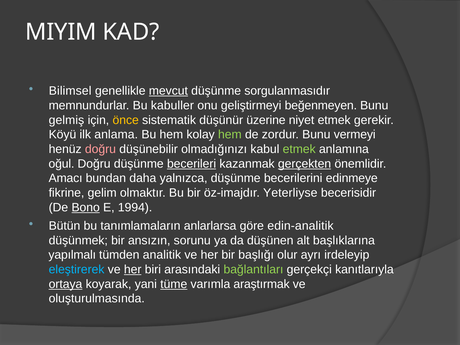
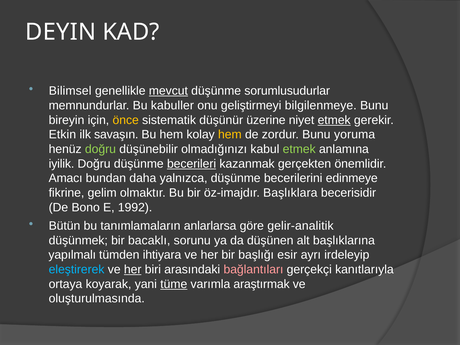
MIYIM: MIYIM -> DEYIN (61, 32)
sorgulanmasıdır: sorgulanmasıdır -> sorumlusudurlar (287, 91)
beğenmeyen: beğenmeyen -> bilgilenmeye (321, 105)
gelmiş: gelmiş -> bireyin (67, 120)
etmek underline: none -> present (334, 120)
Köyü: Köyü -> Etkin (62, 135)
anlama: anlama -> savaşın (116, 135)
hem colour: light green -> yellow (230, 135)
vermeyi: vermeyi -> yoruma (355, 135)
doğru colour: pink -> light green (100, 149)
oğul: oğul -> iyilik (61, 164)
gerçekten underline: present -> none (305, 164)
Yeterliyse: Yeterliyse -> Başlıklara (290, 193)
Bono underline: present -> none (86, 207)
1994: 1994 -> 1992 (135, 207)
edin-analitik: edin-analitik -> gelir-analitik (300, 226)
ansızın: ansızın -> bacaklı (149, 240)
analitik: analitik -> ihtiyara (162, 255)
olur: olur -> esir (287, 255)
bağlantıları colour: light green -> pink (253, 269)
ortaya underline: present -> none (66, 284)
